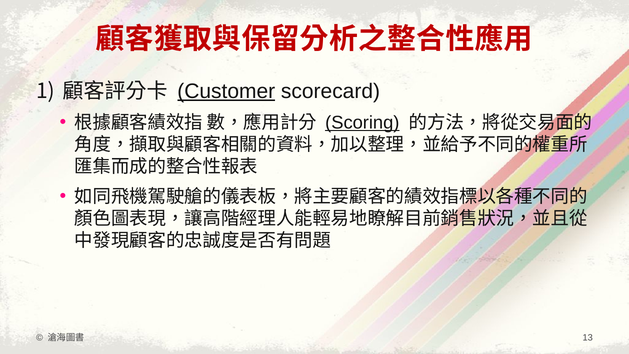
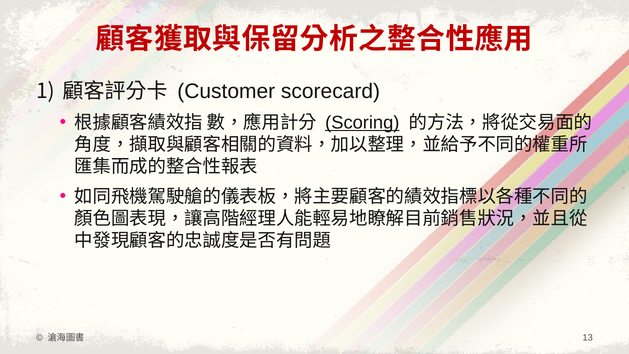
Customer underline: present -> none (226, 91)
